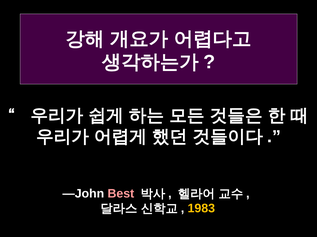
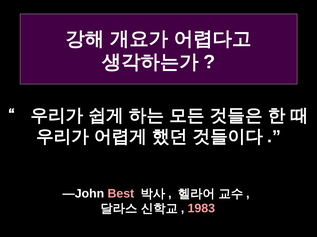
1983 colour: yellow -> pink (201, 209)
